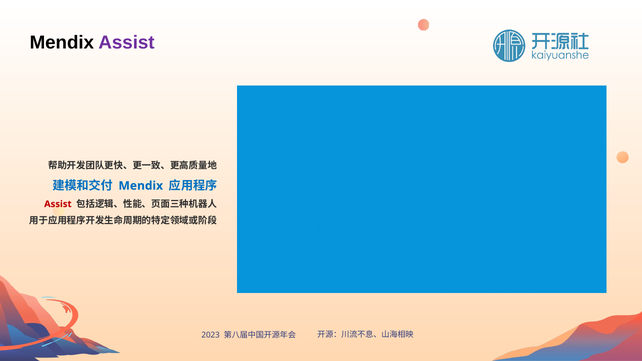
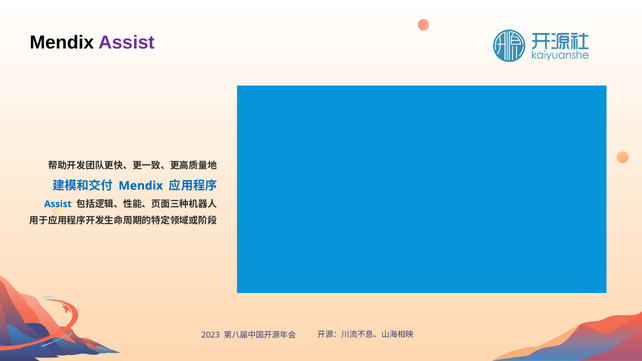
Assist colour: red -> blue (58, 204)
